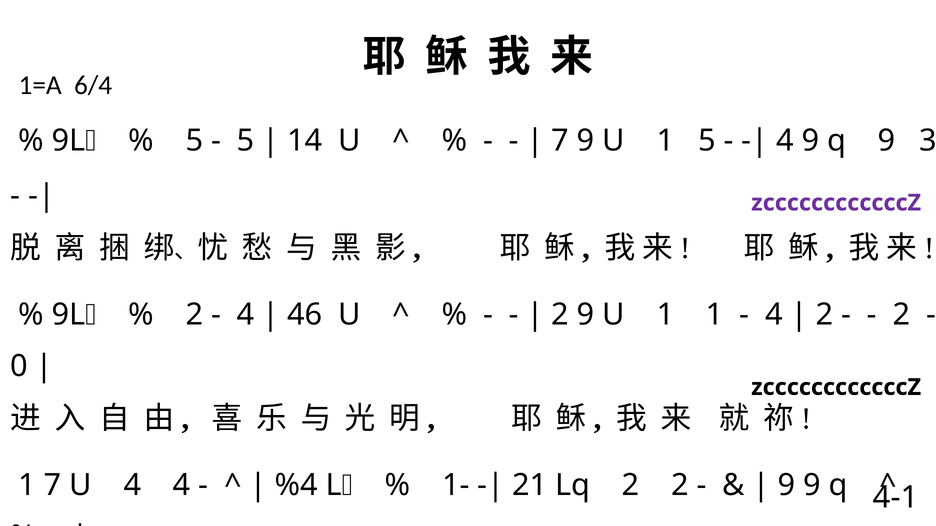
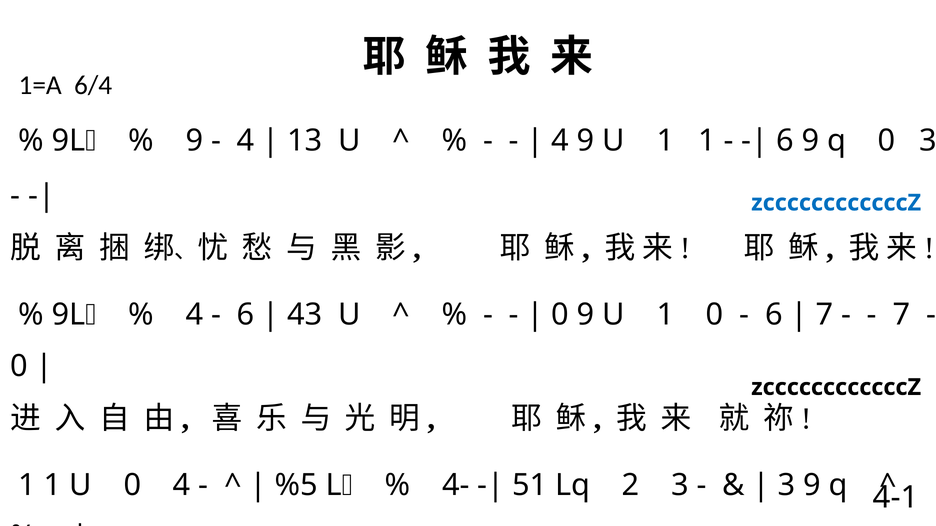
5: 5 -> 9 (194, 141)
5: 5 -> 4 (246, 141)
14: 14 -> 13 (305, 141)
7: 7 -> 4 (560, 141)
U 1 5: 5 -> 1 (707, 141)
4: 4 -> 6 (785, 141)
q 9: 9 -> 0 (886, 141)
zccccccccccccZ colour: purple -> blue (836, 203)
2: 2 -> 4 (194, 315)
4: 4 -> 6 (246, 315)
46: 46 -> 43 (305, 315)
2: 2 -> 0 (560, 315)
1 1: 1 -> 0 (715, 315)
4: 4 -> 6 (774, 315)
2: 2 -> 7 (824, 315)
2: 2 -> 7 (901, 315)
7: 7 -> 1 (53, 486)
U 4: 4 -> 0 (132, 486)
%4: %4 -> %5 (296, 486)
1-: 1- -> 4- (456, 486)
21: 21 -> 51 (530, 486)
2 2: 2 -> 3 (680, 486)
9: 9 -> 3 (786, 486)
